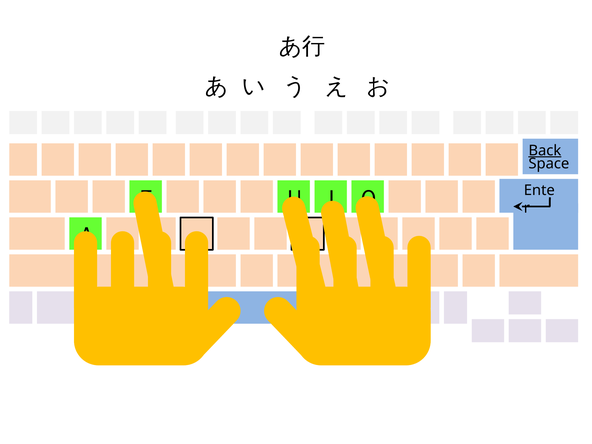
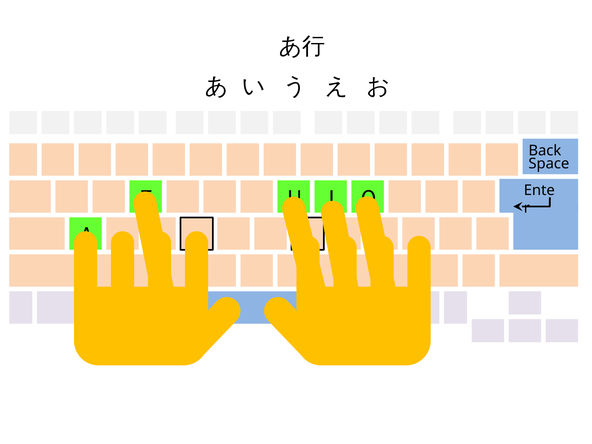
Back underline: present -> none (545, 151)
